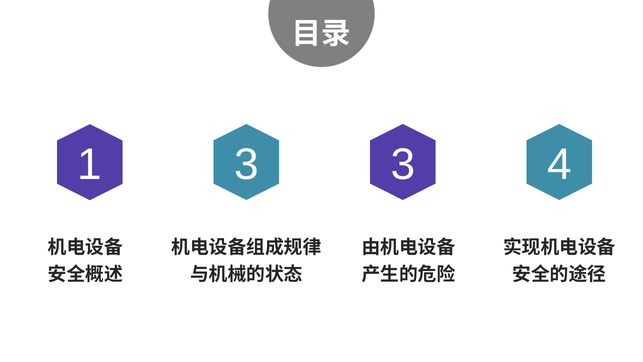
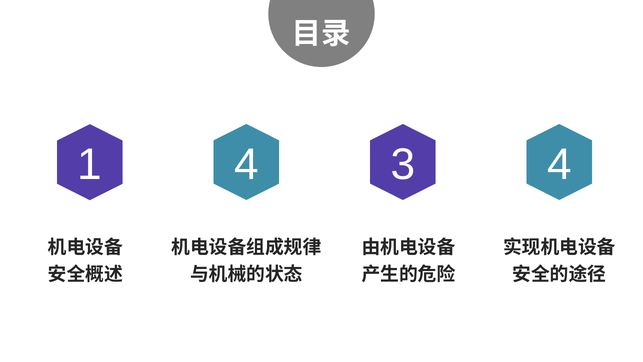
1 3: 3 -> 4 (246, 165)
